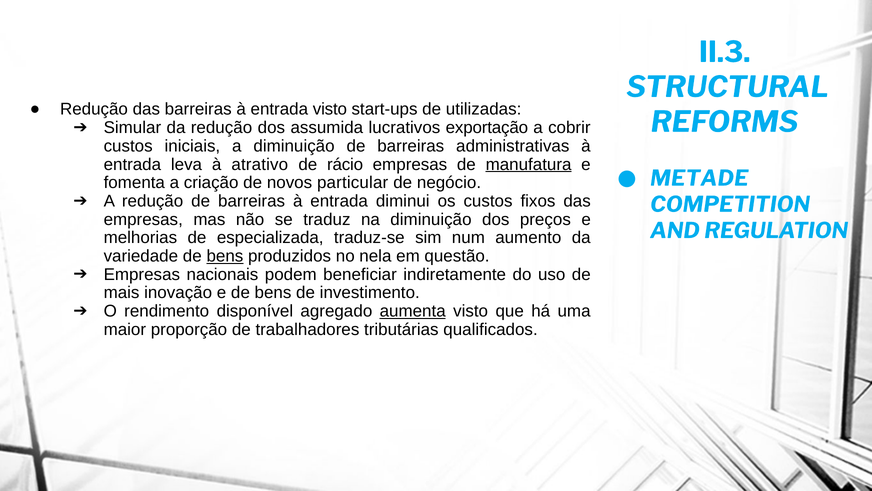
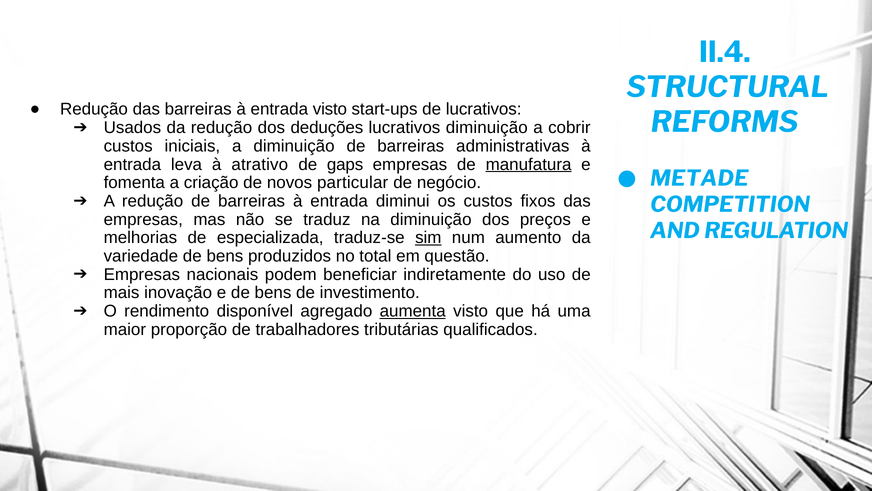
II.3: II.3 -> II.4 (725, 52)
de utilizadas: utilizadas -> lucrativos (484, 109)
Simular: Simular -> Usados (132, 128)
assumida: assumida -> deduções (327, 128)
lucrativos exportação: exportação -> diminuição (487, 128)
rácio: rácio -> gaps (345, 164)
sim underline: none -> present (428, 238)
bens underline: present -> none (225, 256)
nela: nela -> total (375, 256)
